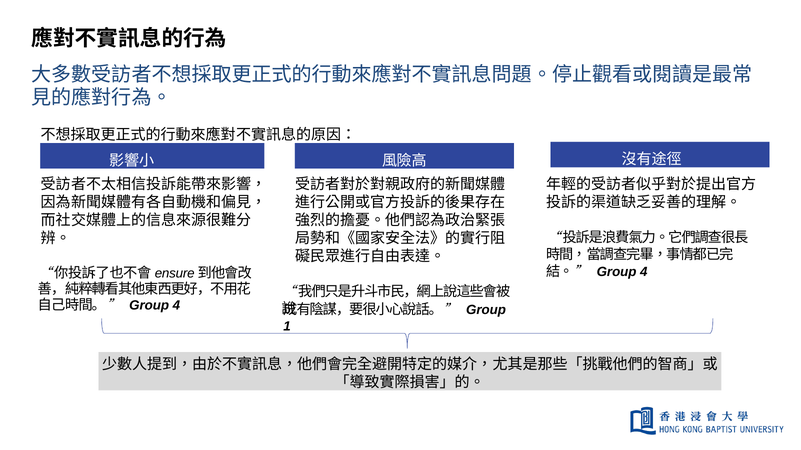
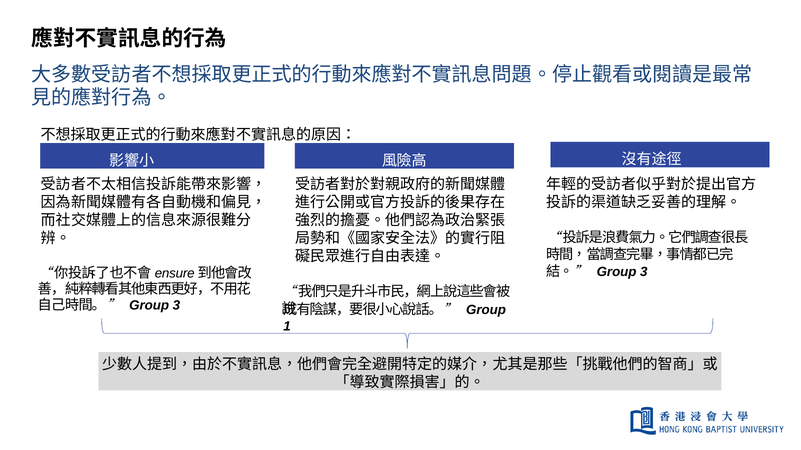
4: 4 -> 3 (644, 272)
4: 4 -> 3 (176, 306)
